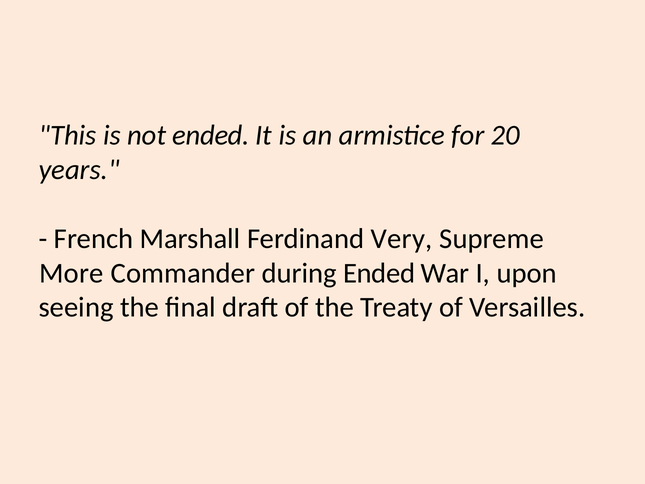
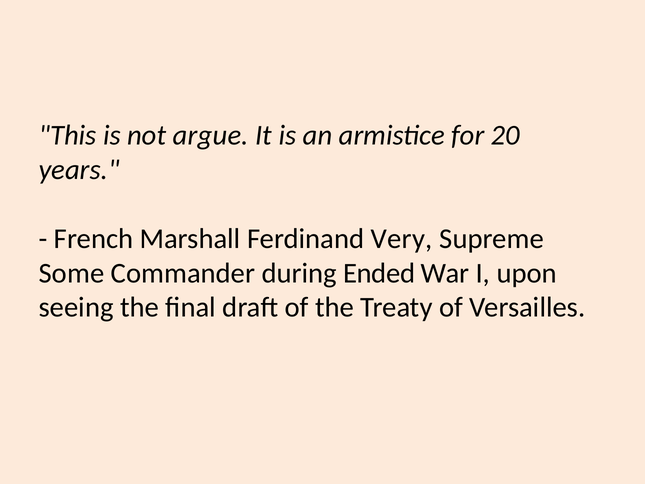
not ended: ended -> argue (211, 135)
More: More -> Some (72, 273)
